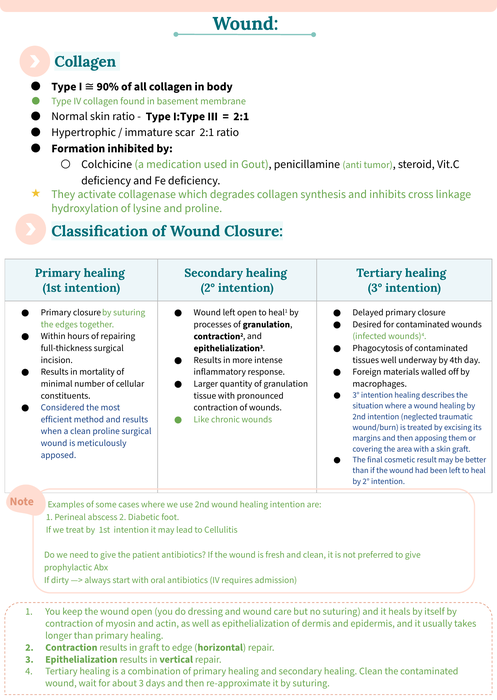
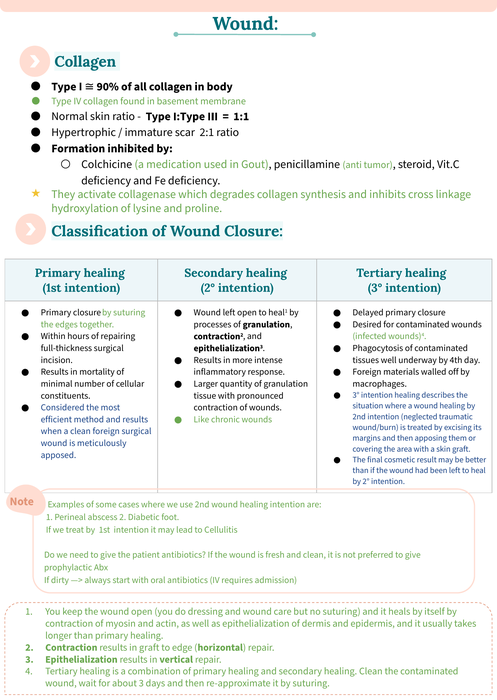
2:1: 2:1 -> 1:1 (241, 116)
clean proline: proline -> foreign (106, 432)
